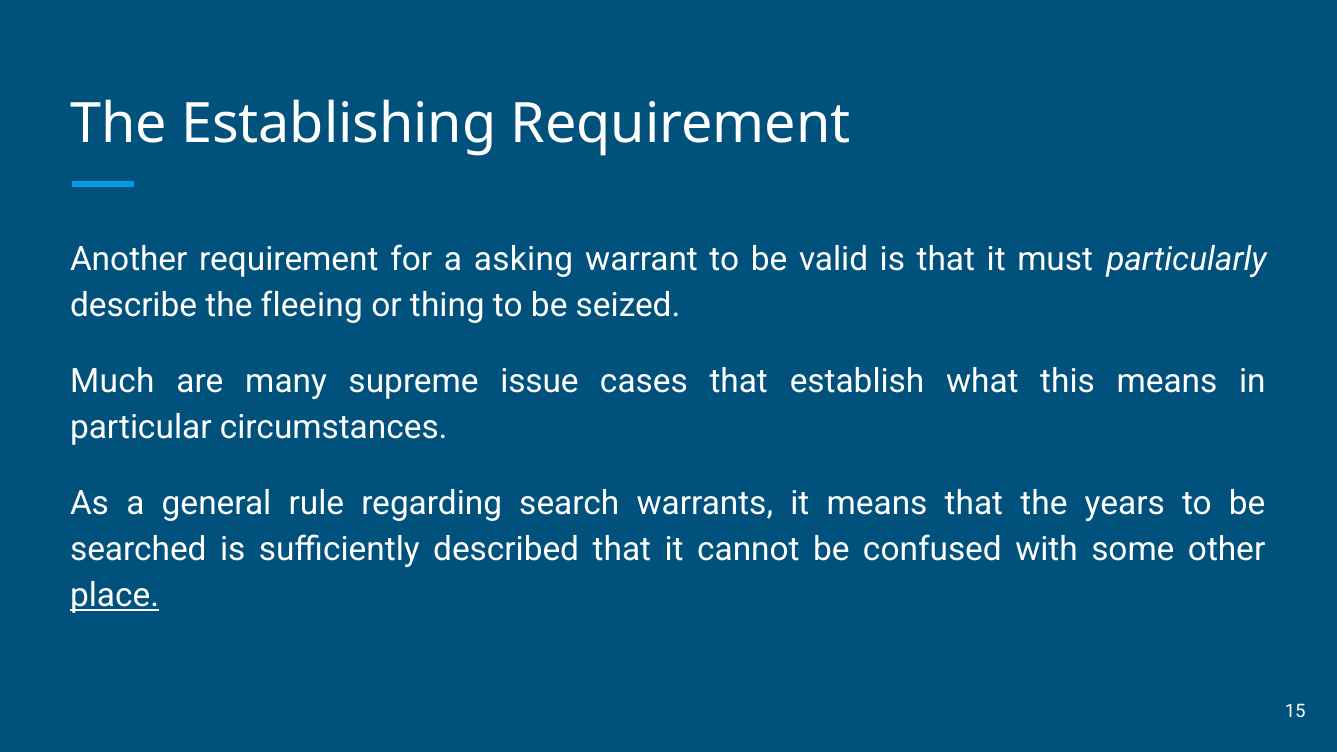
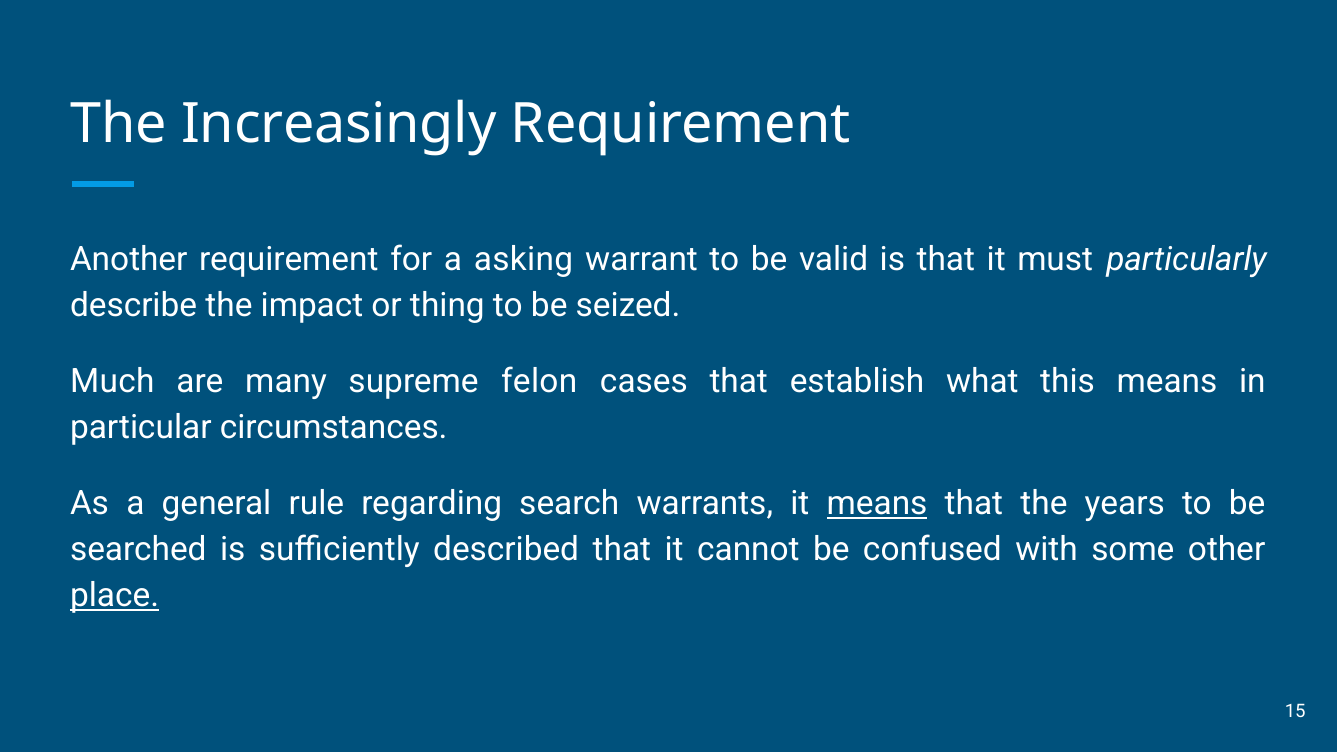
Establishing: Establishing -> Increasingly (339, 124)
fleeing: fleeing -> impact (312, 306)
issue: issue -> felon (539, 381)
means underline: none -> present (877, 503)
